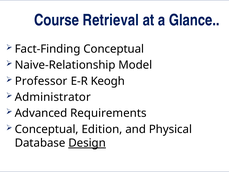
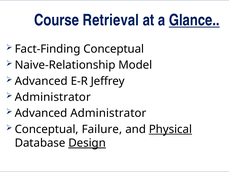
Glance underline: none -> present (194, 20)
Professor: Professor -> Advanced (41, 81)
Keogh: Keogh -> Jeffrey (108, 81)
Advanced Requirements: Requirements -> Administrator (108, 113)
Edition: Edition -> Failure (102, 129)
Physical underline: none -> present (170, 129)
